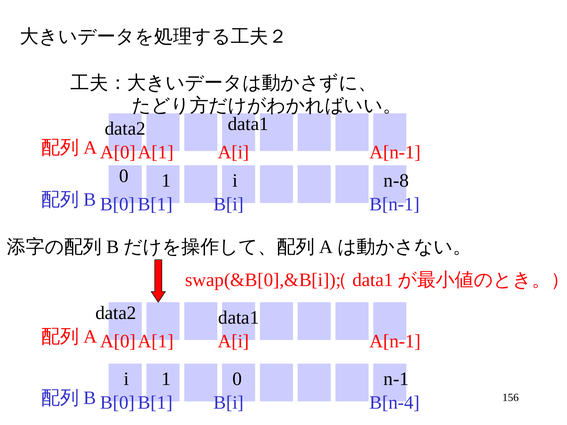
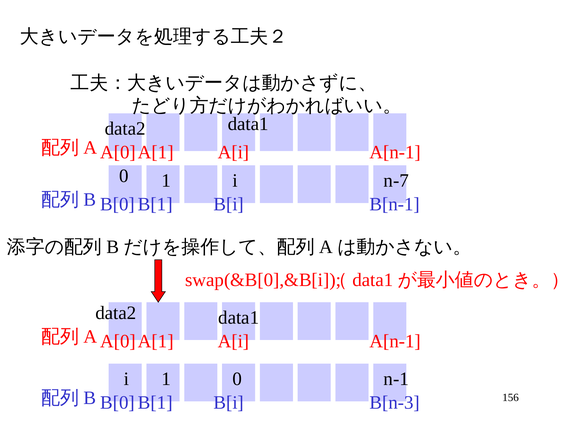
n-8: n-8 -> n-7 (396, 181)
B[n-4: B[n-4 -> B[n-3 (395, 403)
